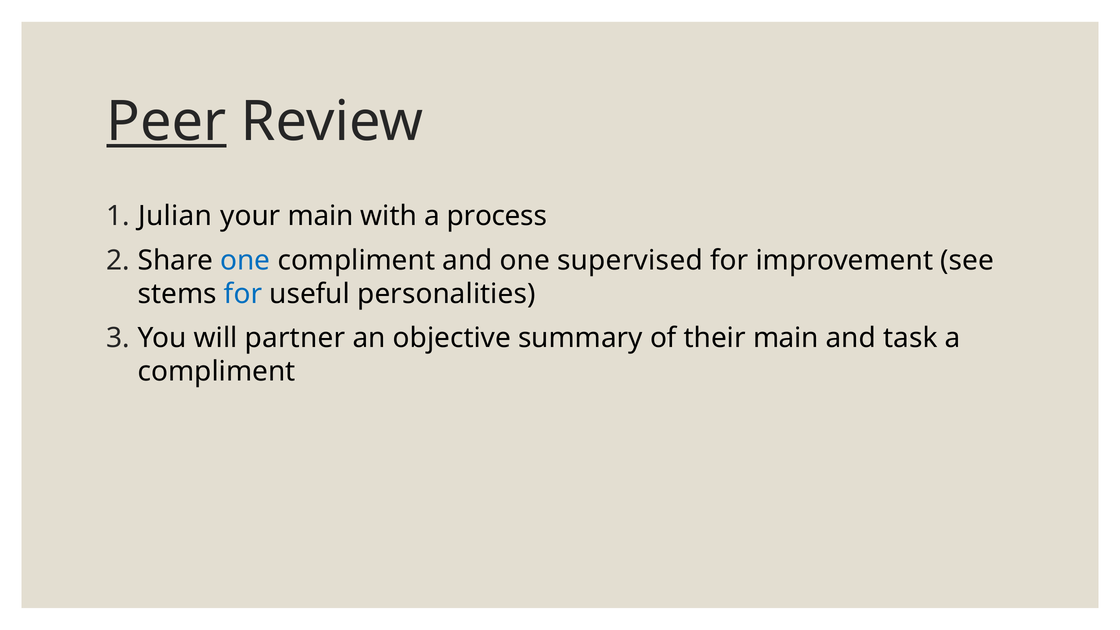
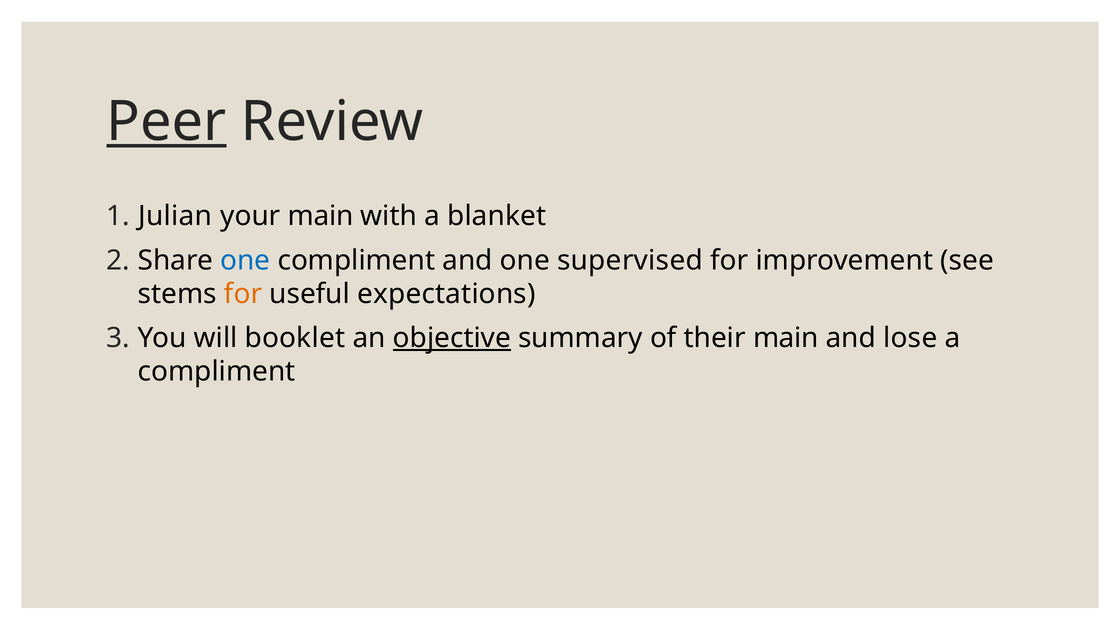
process: process -> blanket (497, 216)
for colour: blue -> orange (243, 294)
personalities: personalities -> expectations (446, 294)
partner: partner -> booklet (295, 338)
objective underline: none -> present (452, 338)
task: task -> lose (910, 338)
